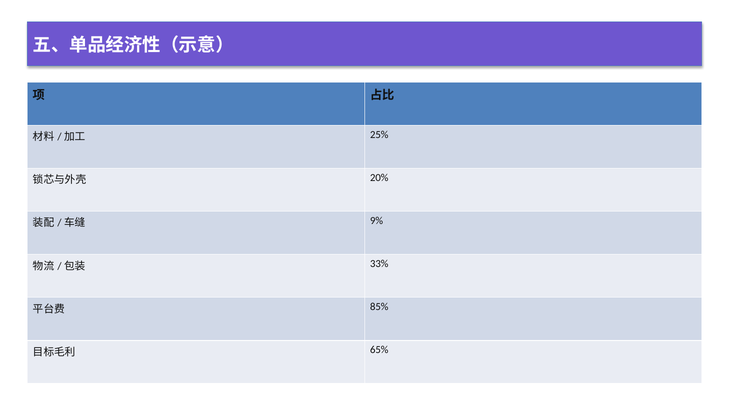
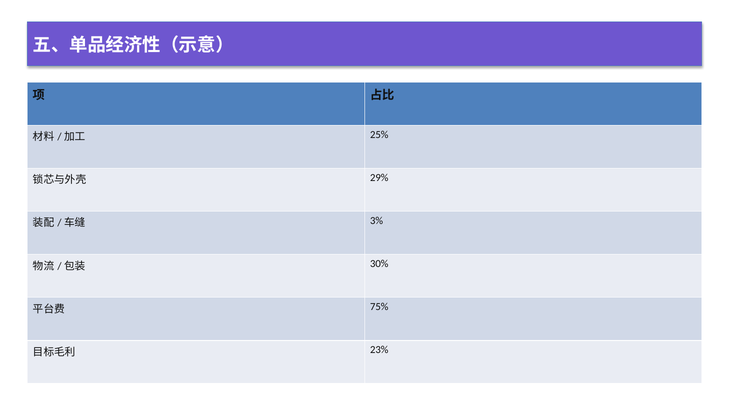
20%: 20% -> 29% (379, 178)
9%: 9% -> 3% (377, 221)
33%: 33% -> 30% (379, 264)
85%: 85% -> 75% (379, 307)
65%: 65% -> 23% (379, 350)
